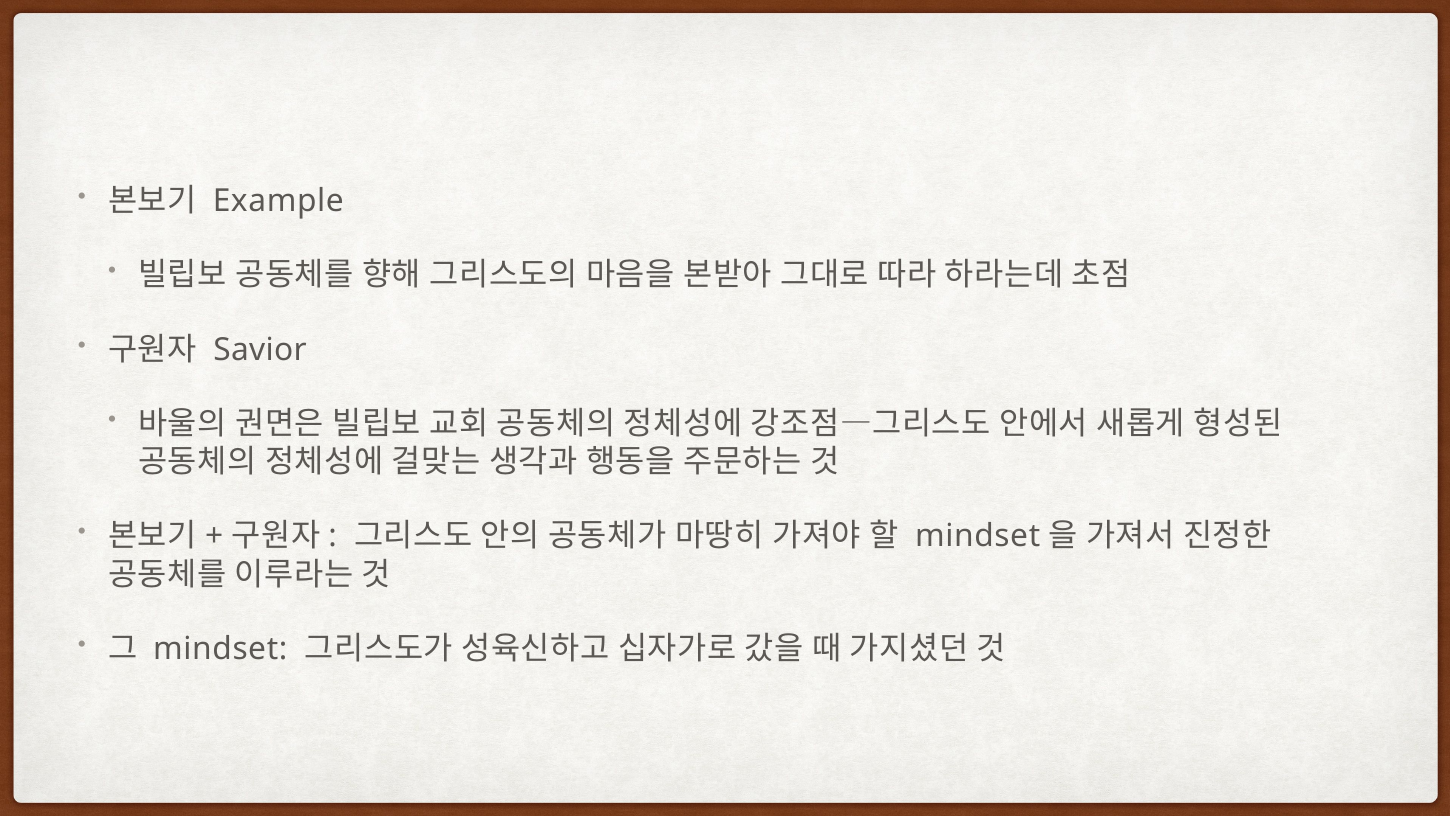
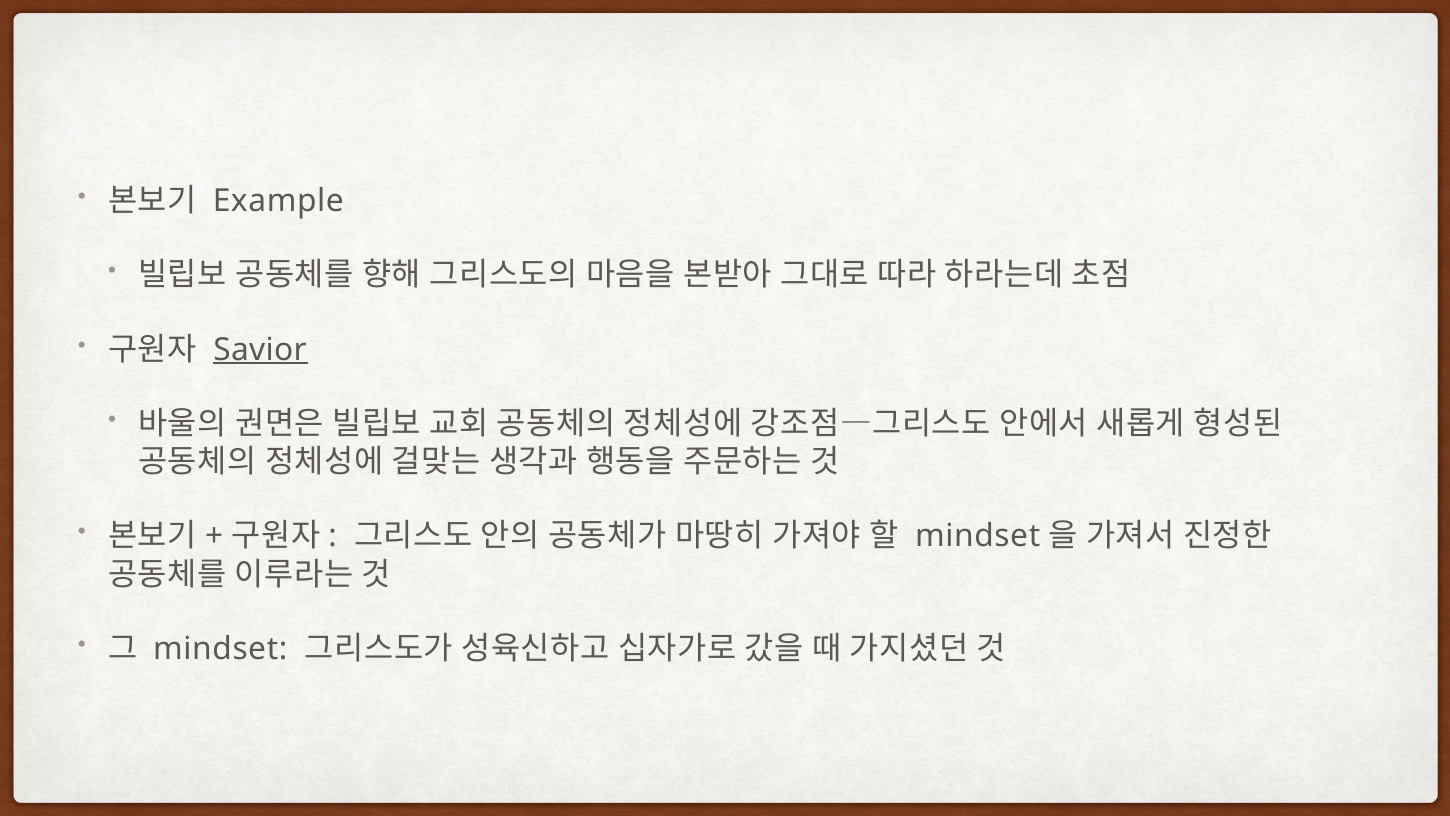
Savior underline: none -> present (260, 350)
